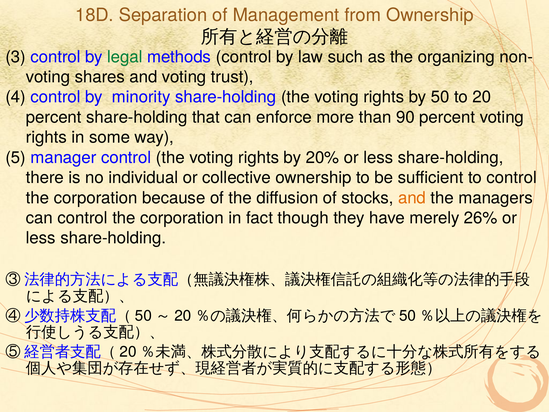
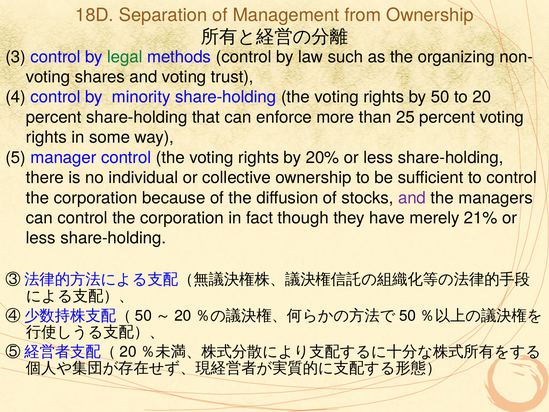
90: 90 -> 25 (405, 117)
and colour: orange -> purple (412, 198)
26%: 26% -> 21% (481, 218)
